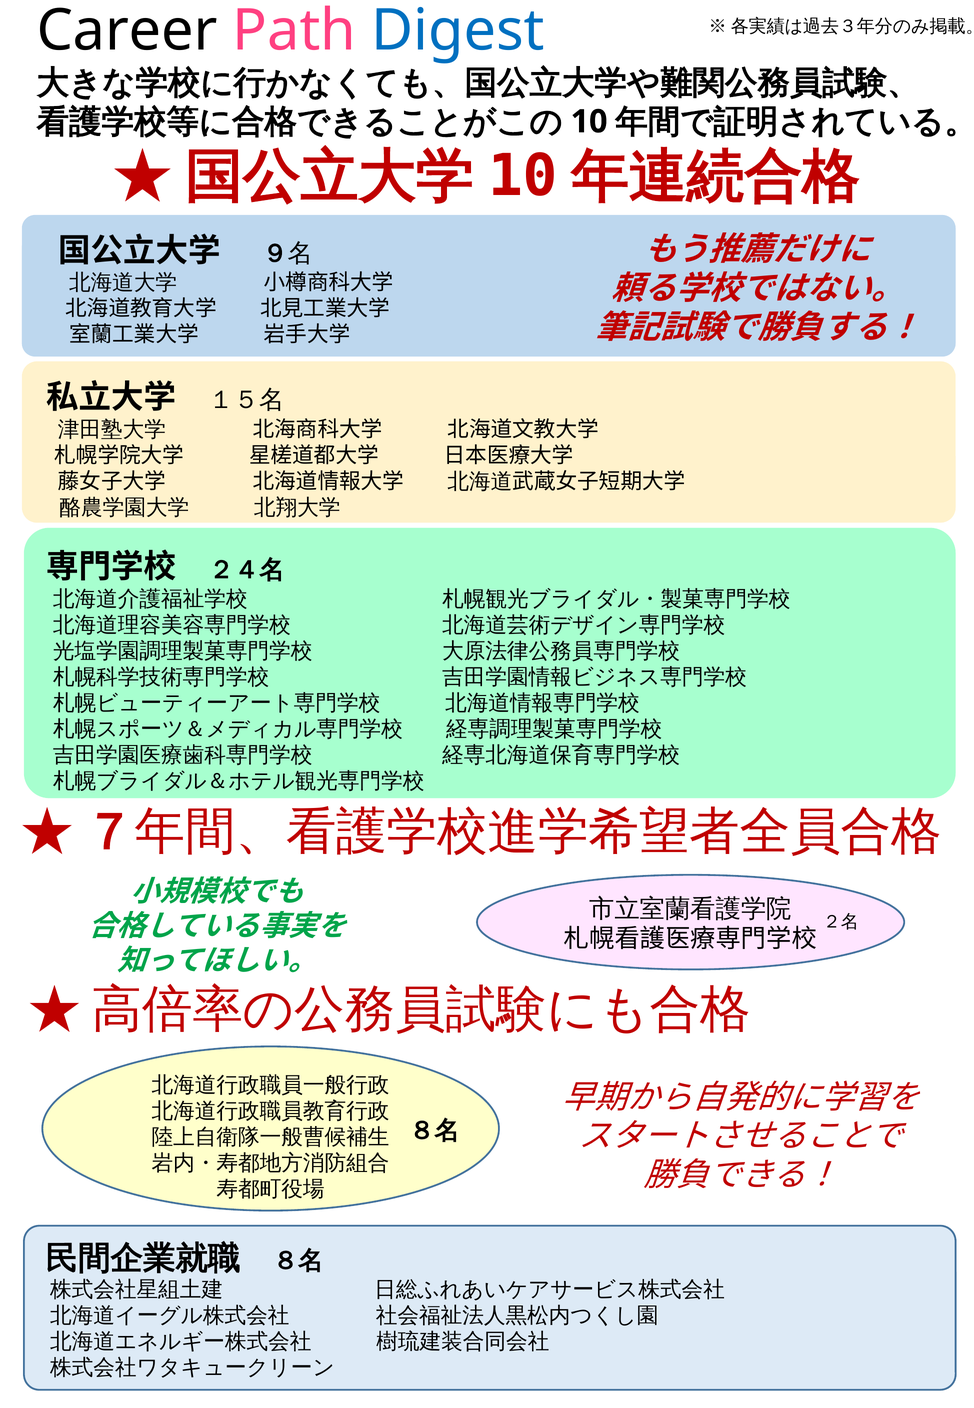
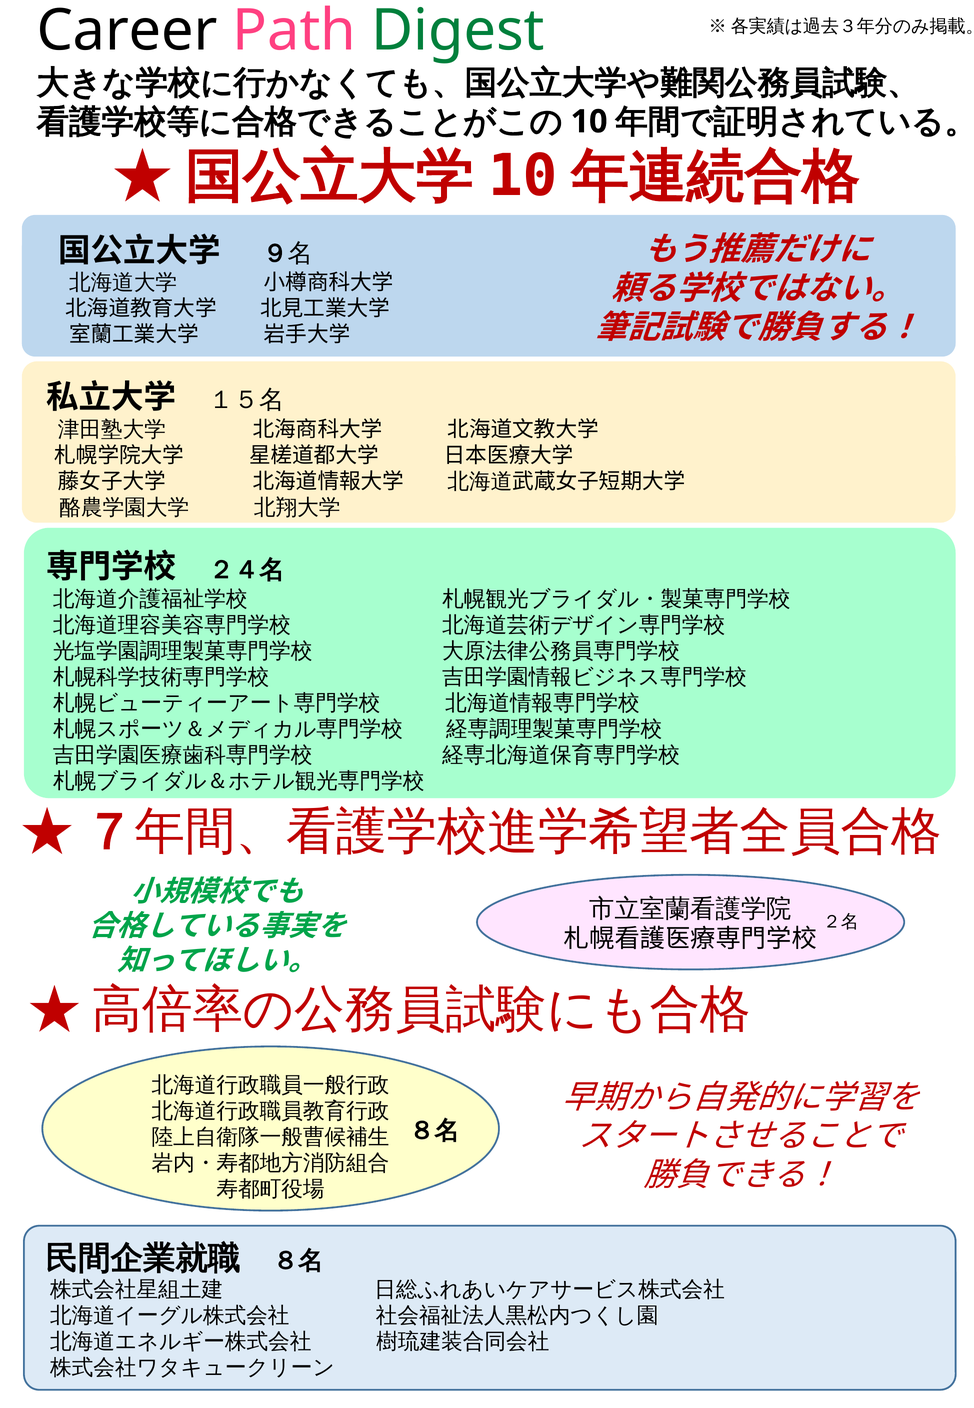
Digest colour: blue -> green (458, 31)
